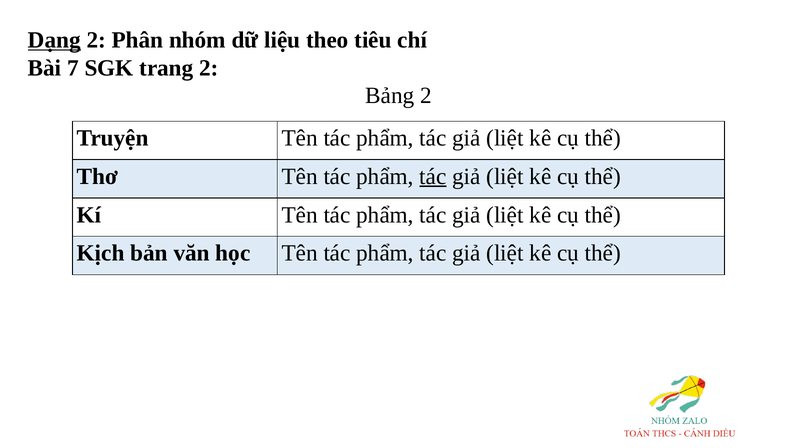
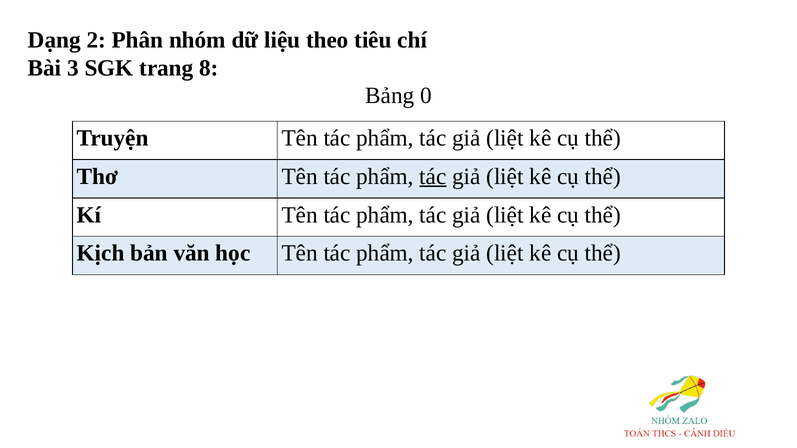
Dạng underline: present -> none (54, 40)
7: 7 -> 3 (73, 68)
trang 2: 2 -> 8 (209, 68)
Bảng 2: 2 -> 0 (426, 96)
